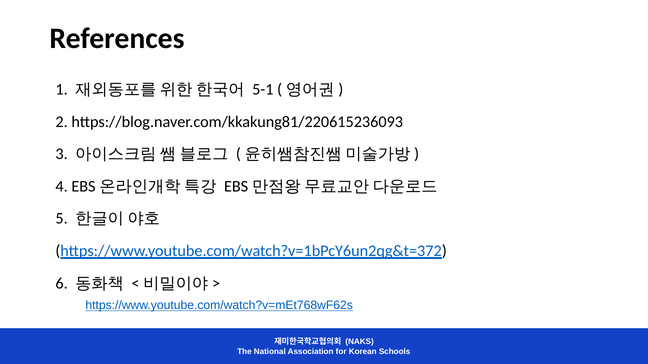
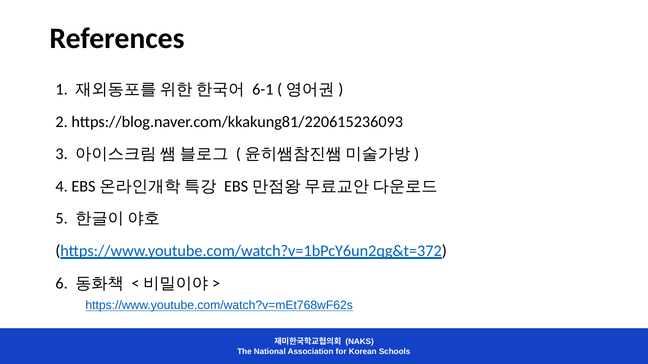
5-1: 5-1 -> 6-1 (263, 90)
